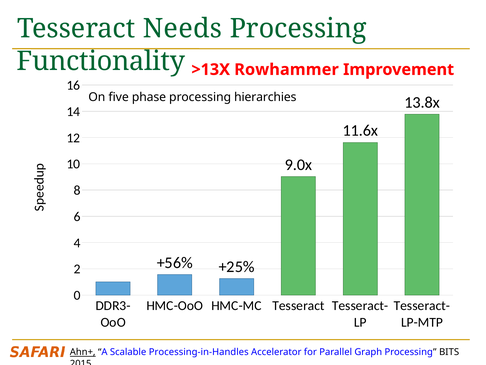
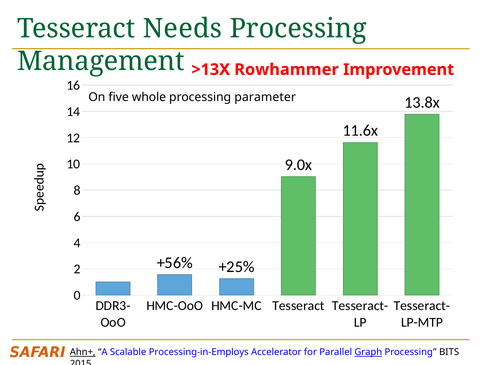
Functionality: Functionality -> Management (101, 61)
phase: phase -> whole (149, 97)
hierarchies: hierarchies -> parameter (265, 97)
Processing-in-Handles: Processing-in-Handles -> Processing-in-Employs (199, 352)
Graph underline: none -> present (368, 352)
